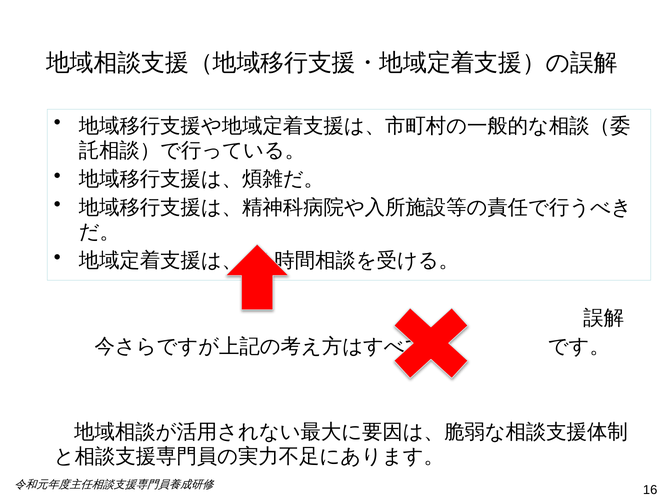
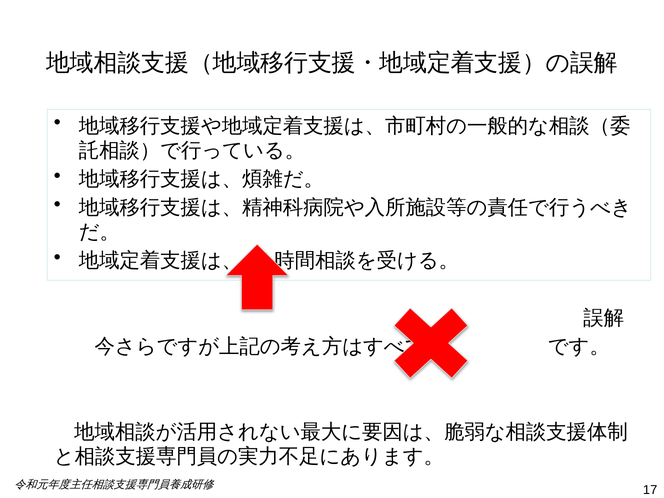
16: 16 -> 17 (650, 490)
